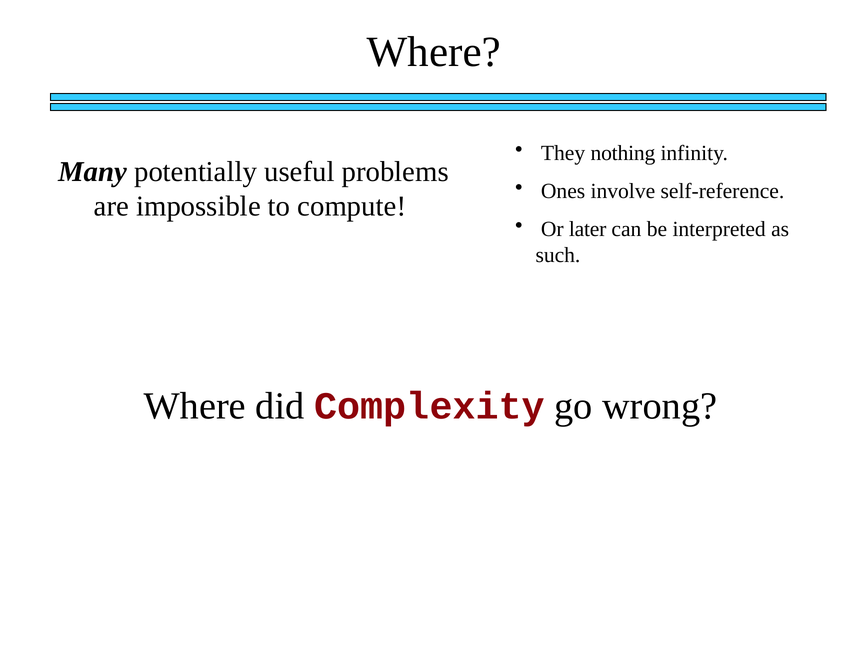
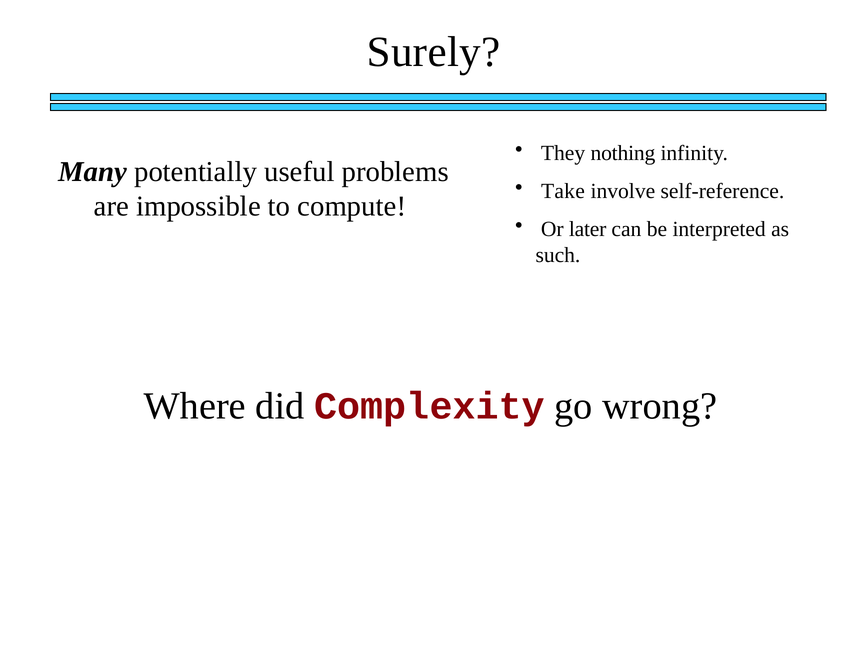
Where: Where -> Surely (434, 52)
Ones: Ones -> Take (563, 191)
